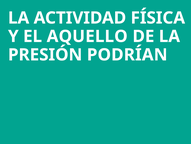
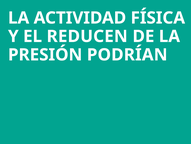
AQUELLO: AQUELLO -> REDUCEN (87, 36)
